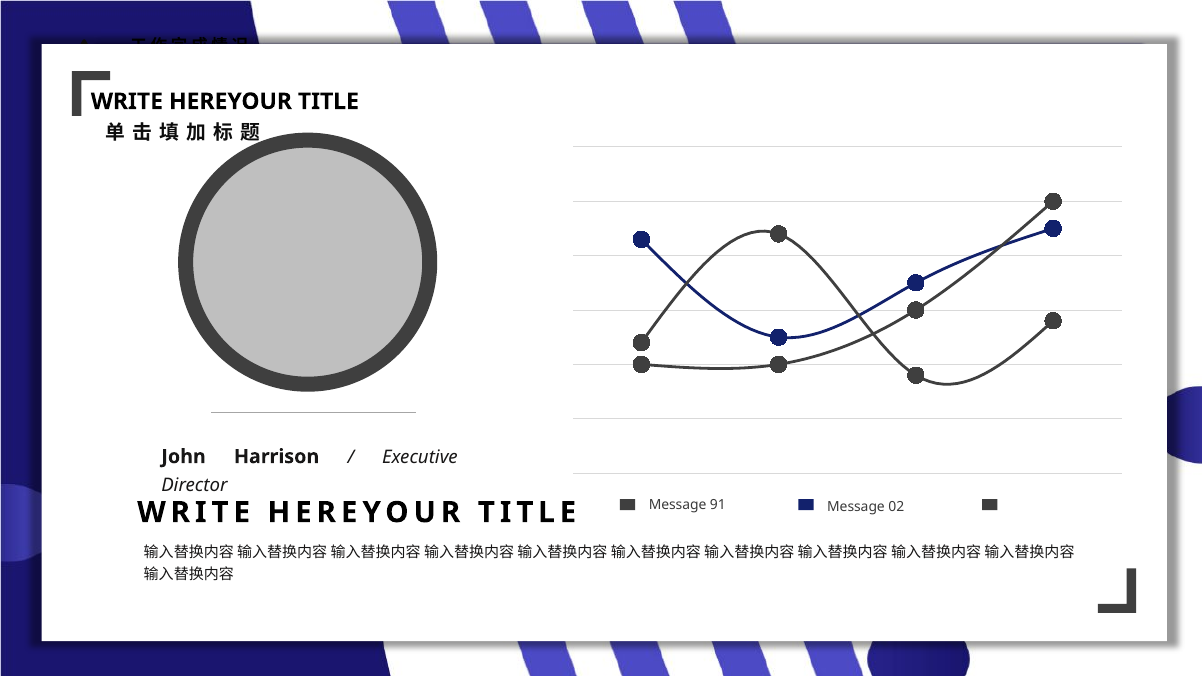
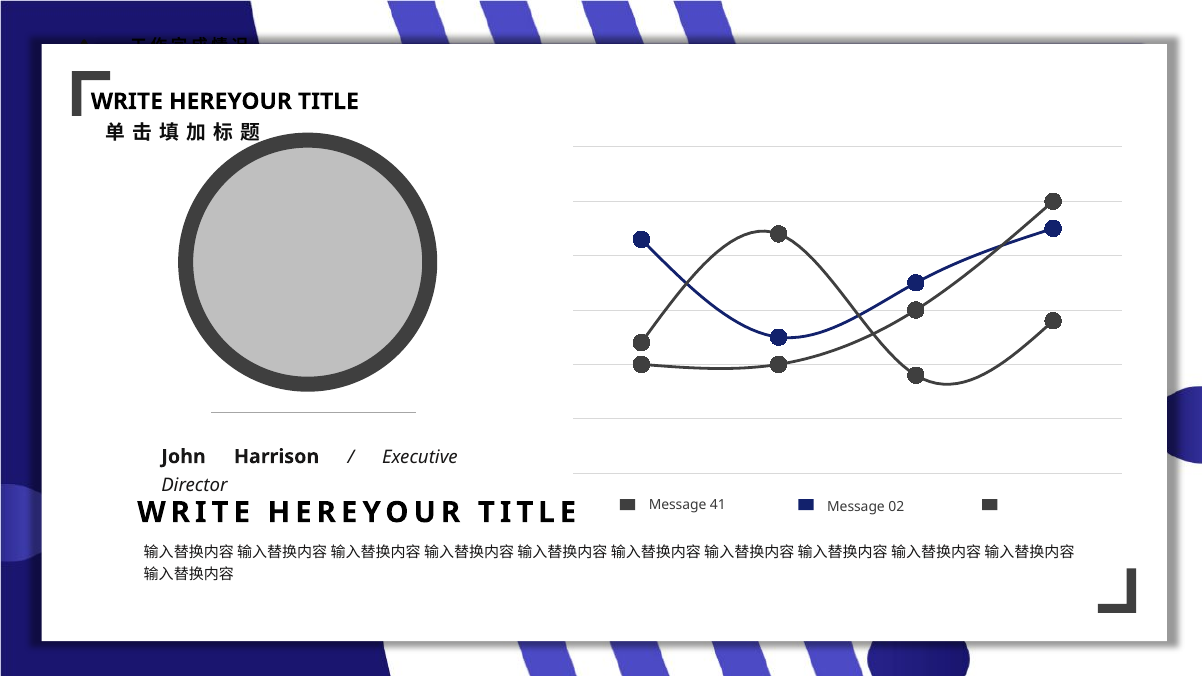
91: 91 -> 41 (718, 505)
